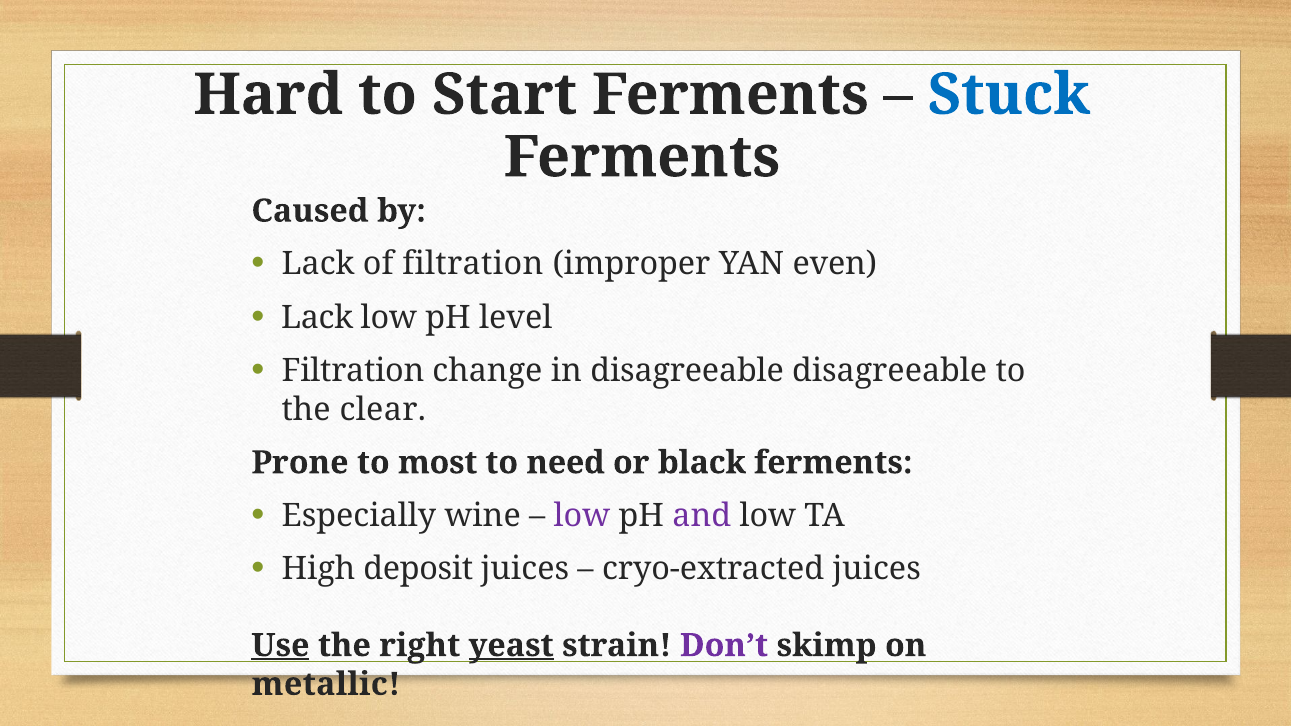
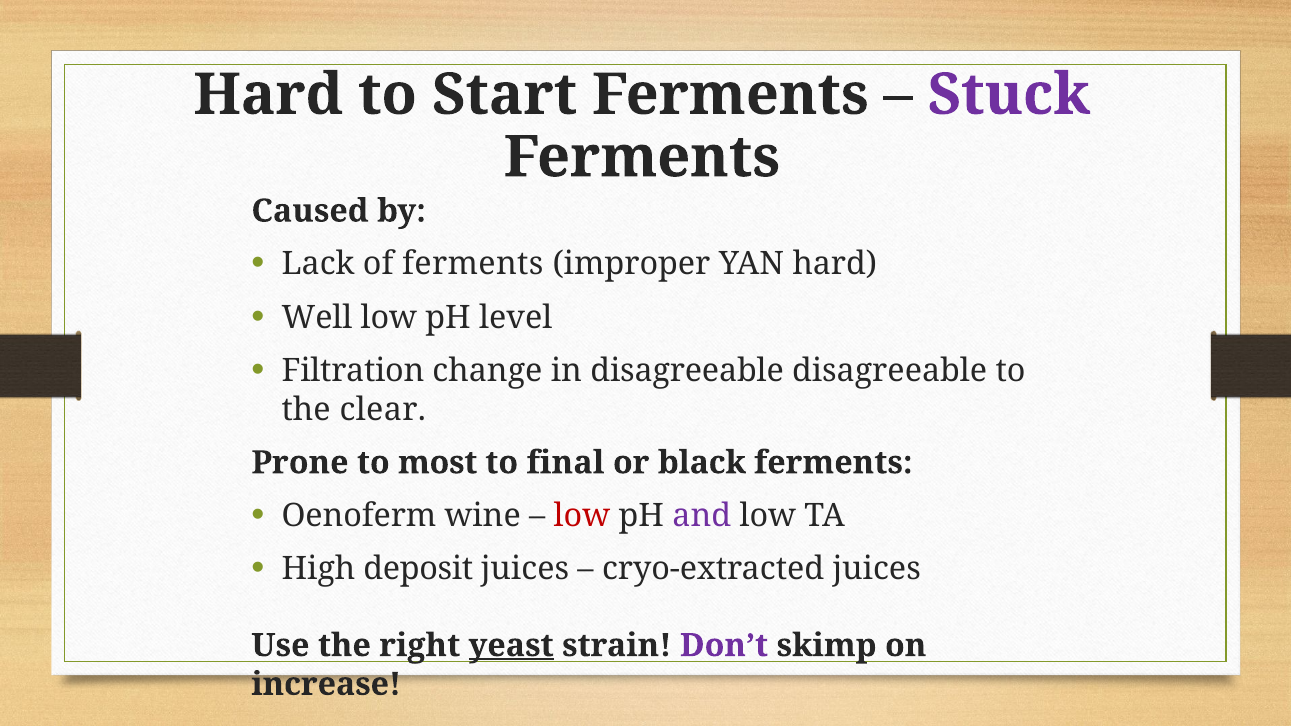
Stuck colour: blue -> purple (1009, 95)
of filtration: filtration -> ferments (473, 264)
YAN even: even -> hard (835, 264)
Lack: Lack -> Well (317, 318)
need: need -> final (565, 463)
Especially: Especially -> Oenoferm (359, 516)
low colour: purple -> red (582, 516)
Use underline: present -> none (280, 646)
metallic: metallic -> increase (326, 684)
